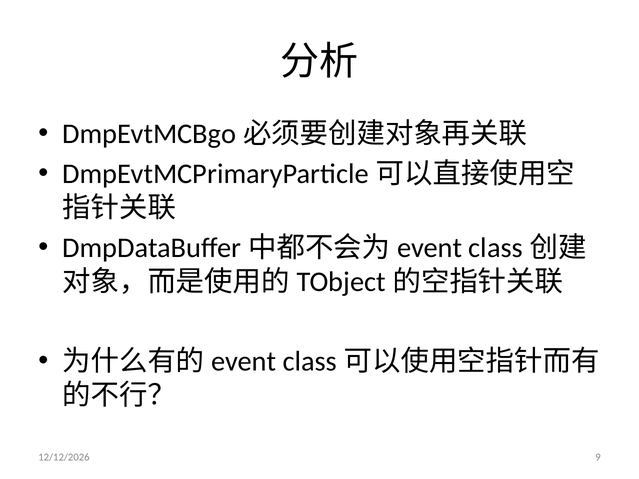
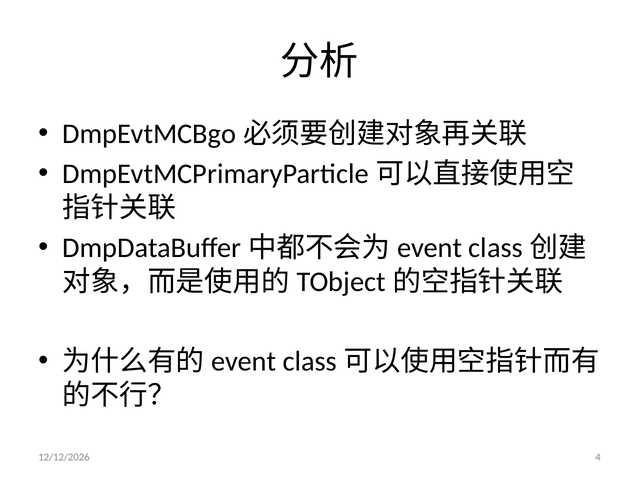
9: 9 -> 4 (598, 458)
